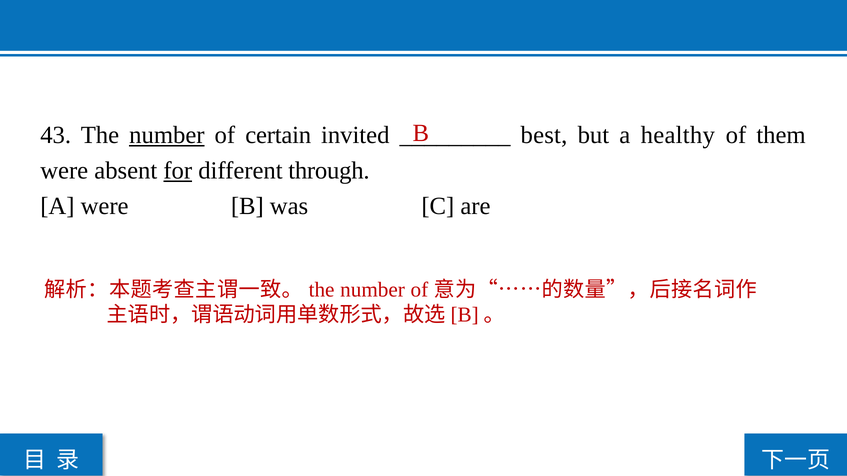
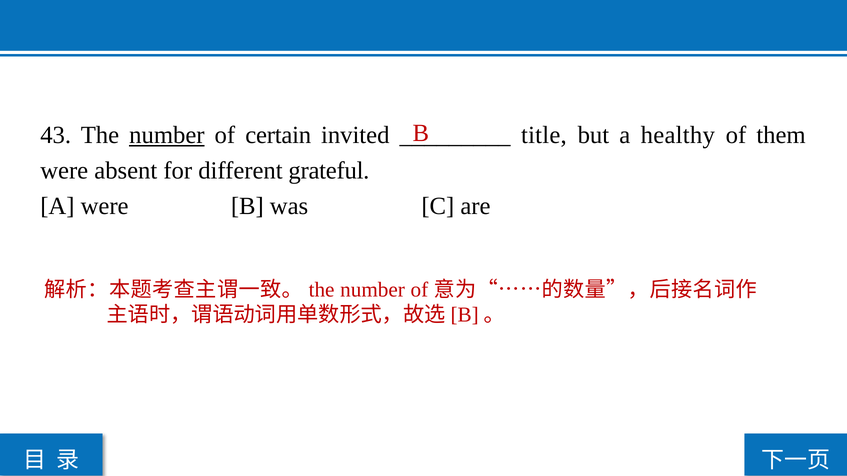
best: best -> title (544, 135)
for underline: present -> none (178, 171)
through: through -> grateful (329, 171)
